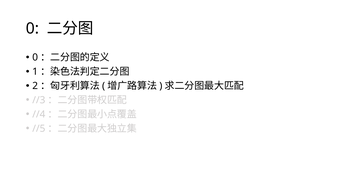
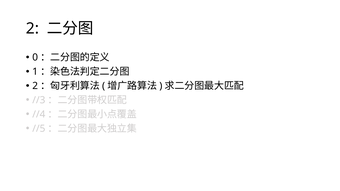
0: 0 -> 2 (32, 29)
